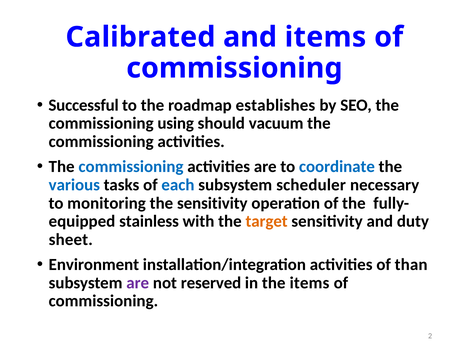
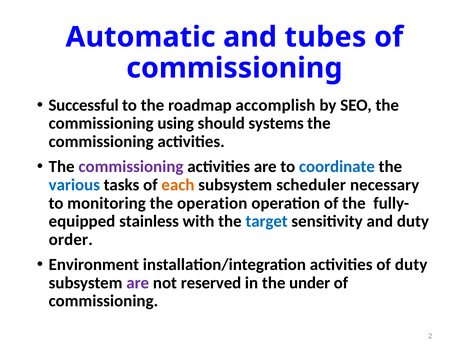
Calibrated: Calibrated -> Automatic (141, 37)
and items: items -> tubes (325, 37)
establishes: establishes -> accomplish (275, 105)
vacuum: vacuum -> systems (276, 123)
commissioning colour: blue -> purple (131, 166)
each colour: blue -> orange (178, 185)
the sensitivity: sensitivity -> operation (212, 203)
target colour: orange -> blue (267, 221)
sheet: sheet -> order (71, 239)
of than: than -> duty (411, 264)
the items: items -> under (310, 283)
